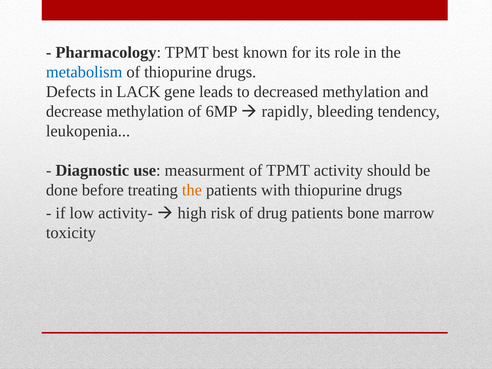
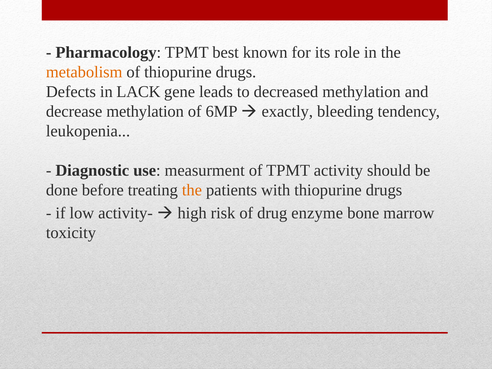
metabolism colour: blue -> orange (84, 72)
rapidly: rapidly -> exactly (287, 111)
drug patients: patients -> enzyme (317, 213)
